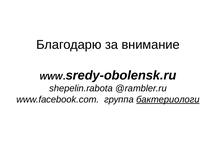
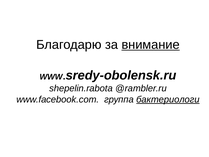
внимание underline: none -> present (151, 45)
